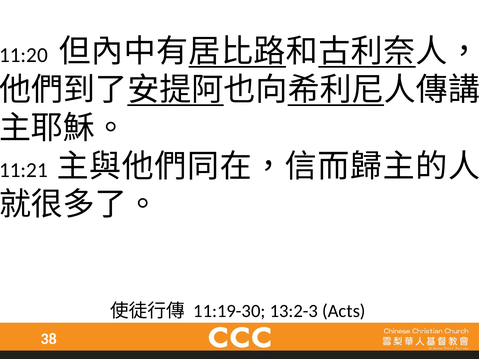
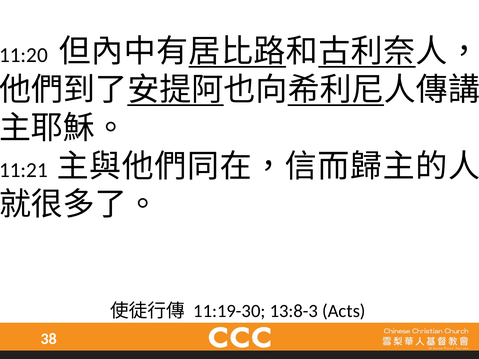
13:2-3: 13:2-3 -> 13:8-3 (294, 311)
